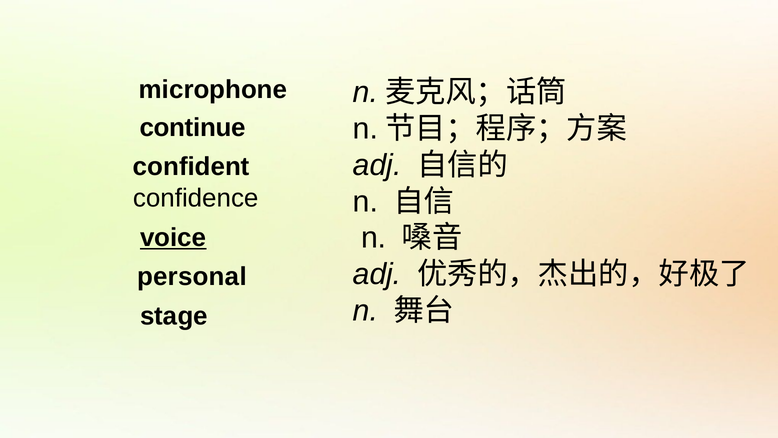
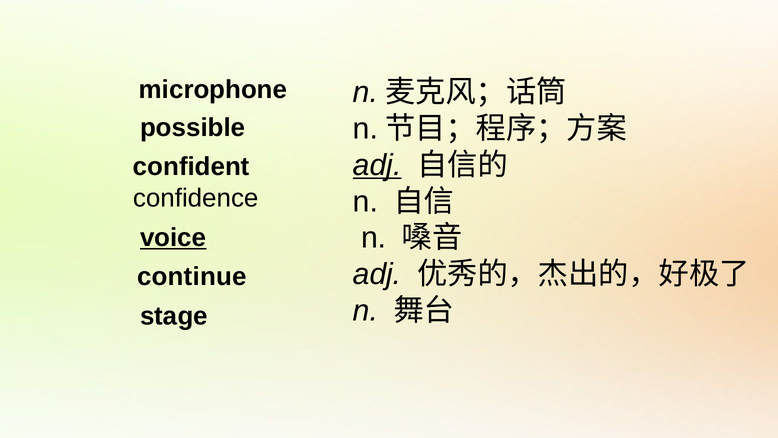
continue: continue -> possible (193, 128)
adj underline: none -> present (377, 165)
personal: personal -> continue (192, 277)
